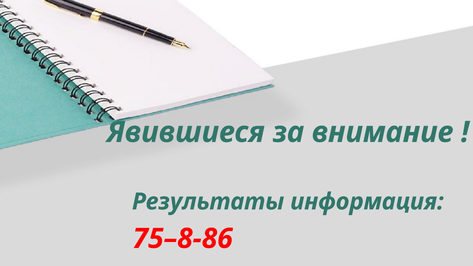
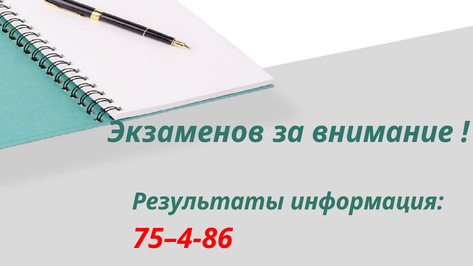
Явившиеся: Явившиеся -> Экзаменов (186, 132)
75–8-86: 75–8-86 -> 75–4-86 (183, 239)
